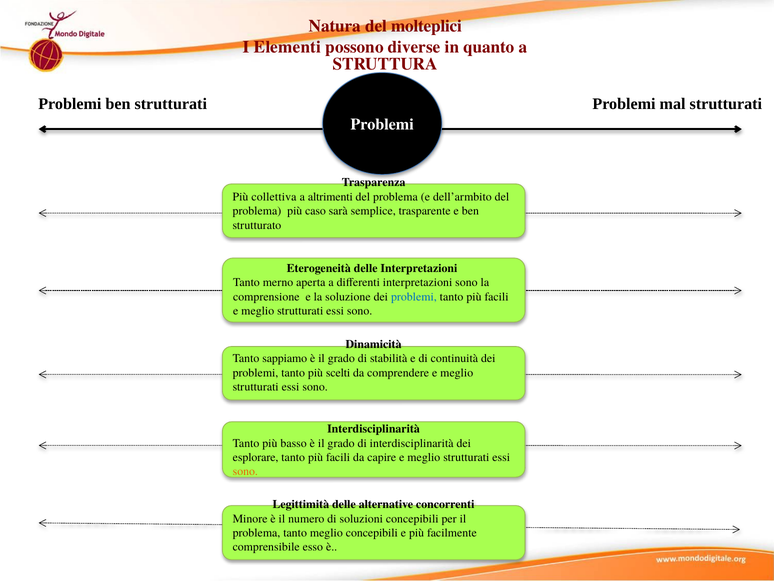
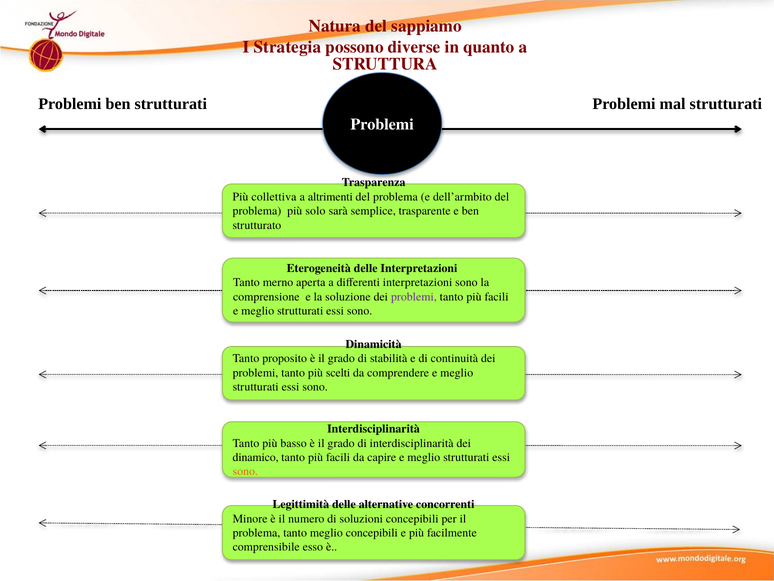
molteplici: molteplici -> sappiamo (427, 26)
Elementi: Elementi -> Strategia (287, 47)
caso: caso -> solo (315, 211)
problemi colour: blue -> purple (414, 296)
sappiamo: sappiamo -> proposito (285, 358)
esplorare: esplorare -> dinamico (256, 457)
